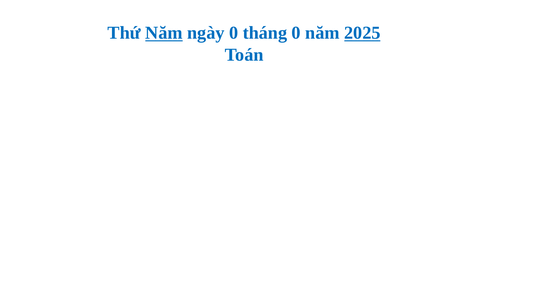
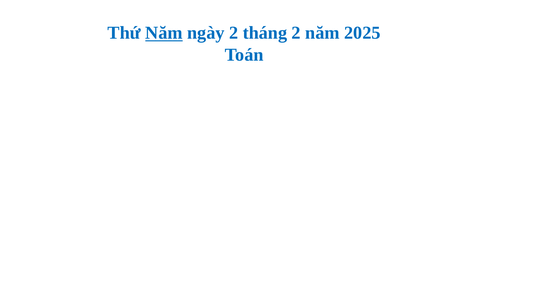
ngày 0: 0 -> 2 (234, 33)
tháng 0: 0 -> 2 (296, 33)
2025 underline: present -> none (362, 33)
